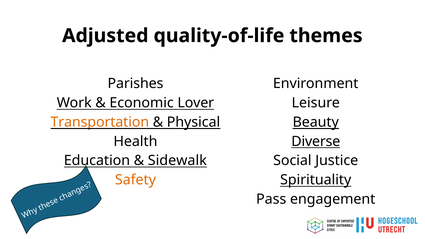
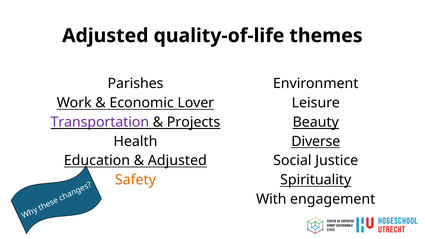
Transportation colour: orange -> purple (100, 122)
Physical: Physical -> Projects (194, 122)
Sidewalk: Sidewalk -> Adjusted (177, 161)
Pass: Pass -> With (271, 199)
